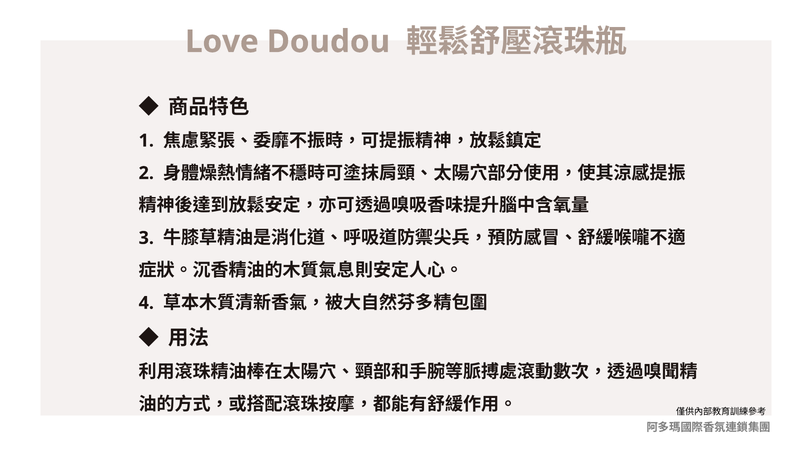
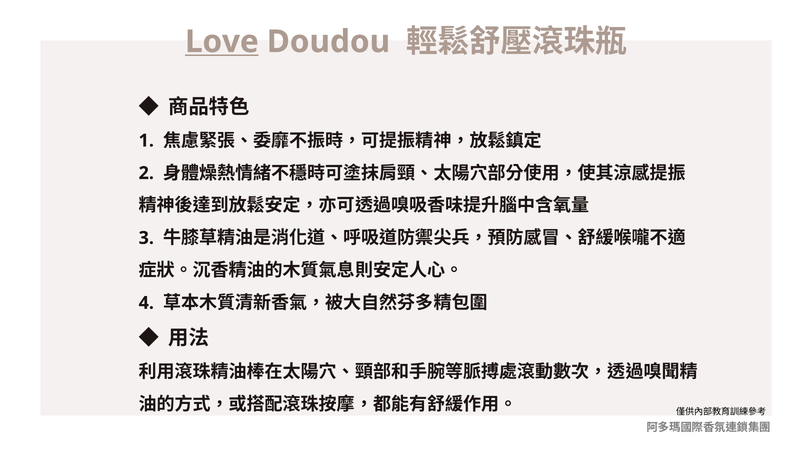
Love underline: none -> present (222, 42)
